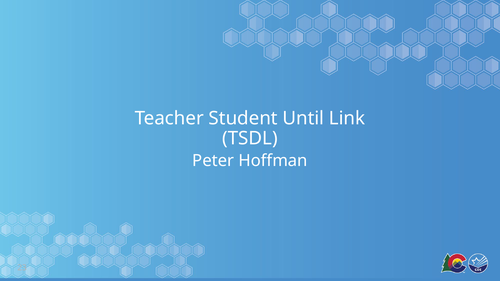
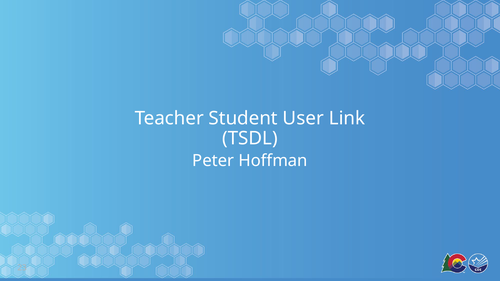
Until: Until -> User (303, 118)
